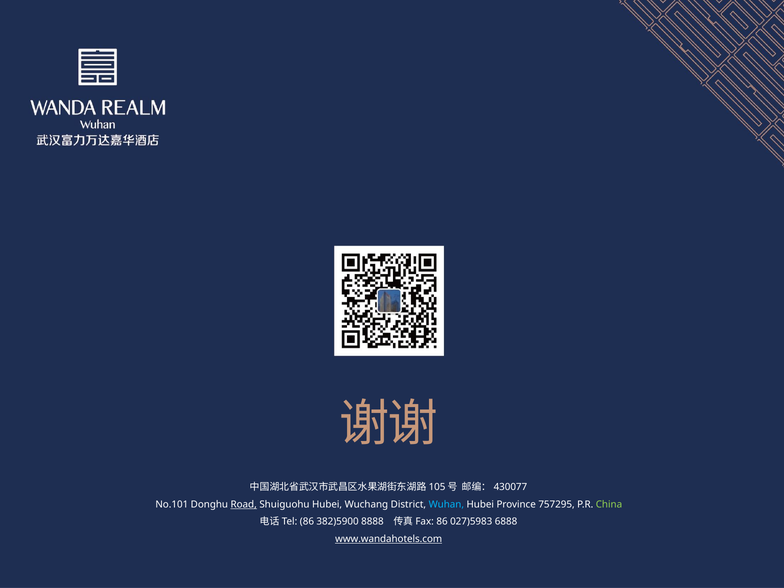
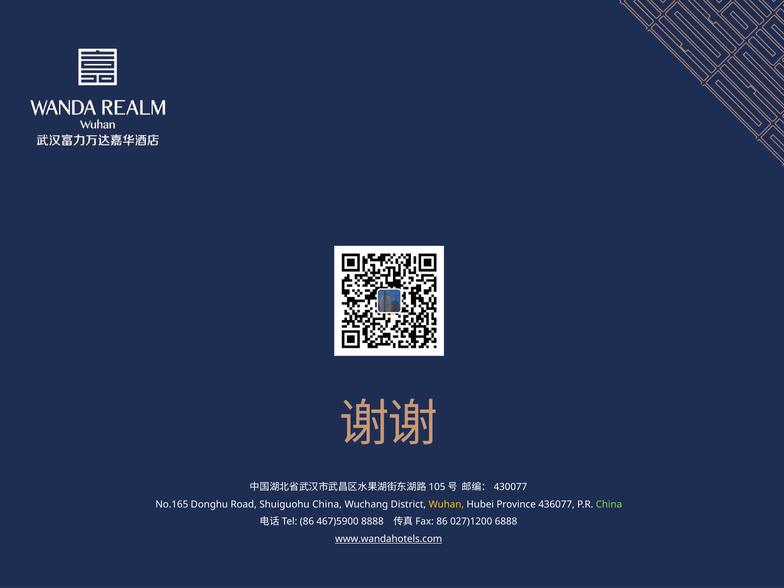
No.101: No.101 -> No.165 (172, 504)
Road underline: present -> none (244, 504)
Shuiguohu Hubei: Hubei -> China (327, 504)
Wuhan colour: light blue -> yellow (446, 504)
757295: 757295 -> 436077 (557, 504)
382)5900: 382)5900 -> 467)5900 (338, 522)
027)5983: 027)5983 -> 027)1200 (471, 522)
